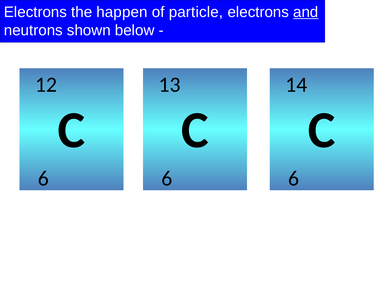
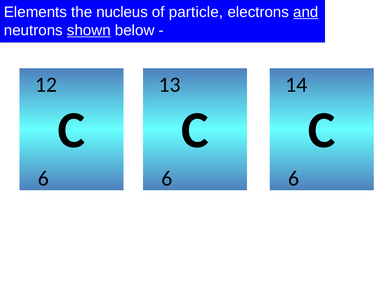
Electrons: Electrons -> Elements (35, 12)
happen: happen -> nucleus (122, 12)
shown underline: none -> present (89, 30)
